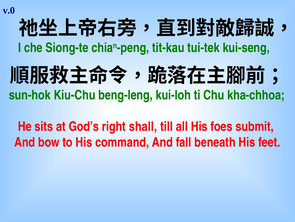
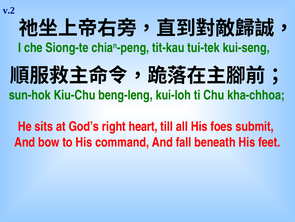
v.0: v.0 -> v.2 (9, 10)
shall: shall -> heart (143, 126)
